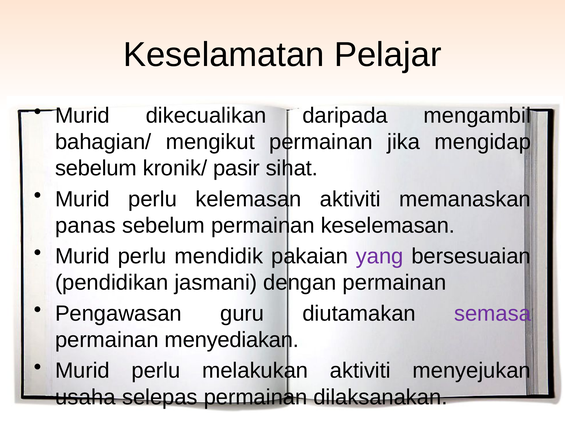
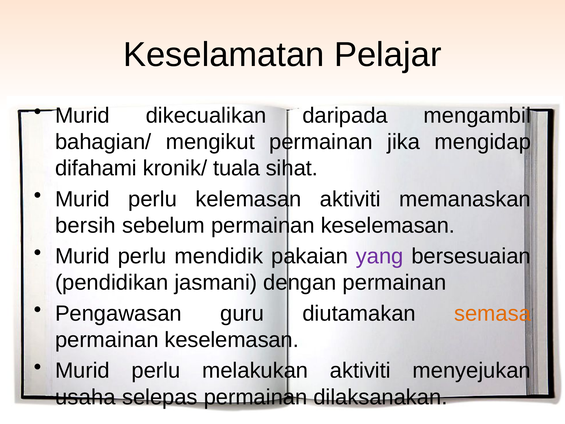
sebelum: sebelum -> difahami (96, 168)
pasir: pasir -> tuala (237, 168)
panas: panas -> bersih (85, 225)
semasa colour: purple -> orange (493, 313)
menyediakan: menyediakan -> keselemasan (232, 340)
